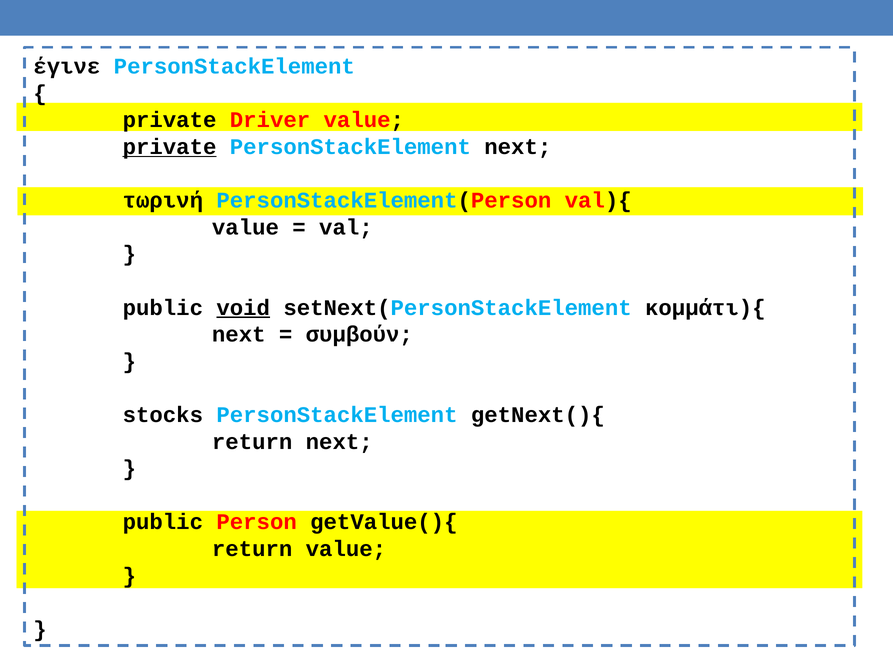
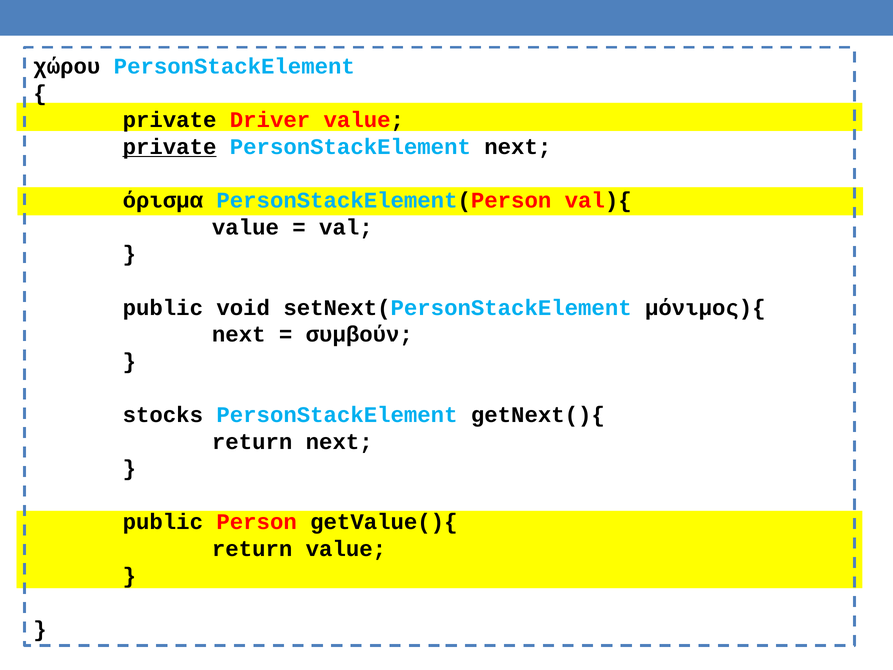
έγινε: έγινε -> χώρου (67, 66)
τωρινή: τωρινή -> όρισμα (163, 200)
void underline: present -> none (243, 308)
κομμάτι){: κομμάτι){ -> μόνιμος){ (705, 308)
